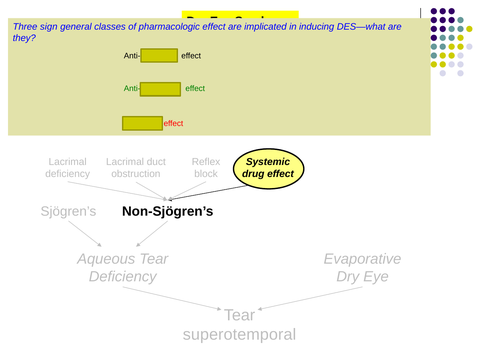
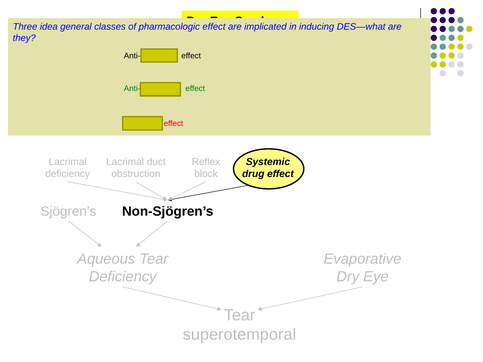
sign: sign -> idea (49, 27)
